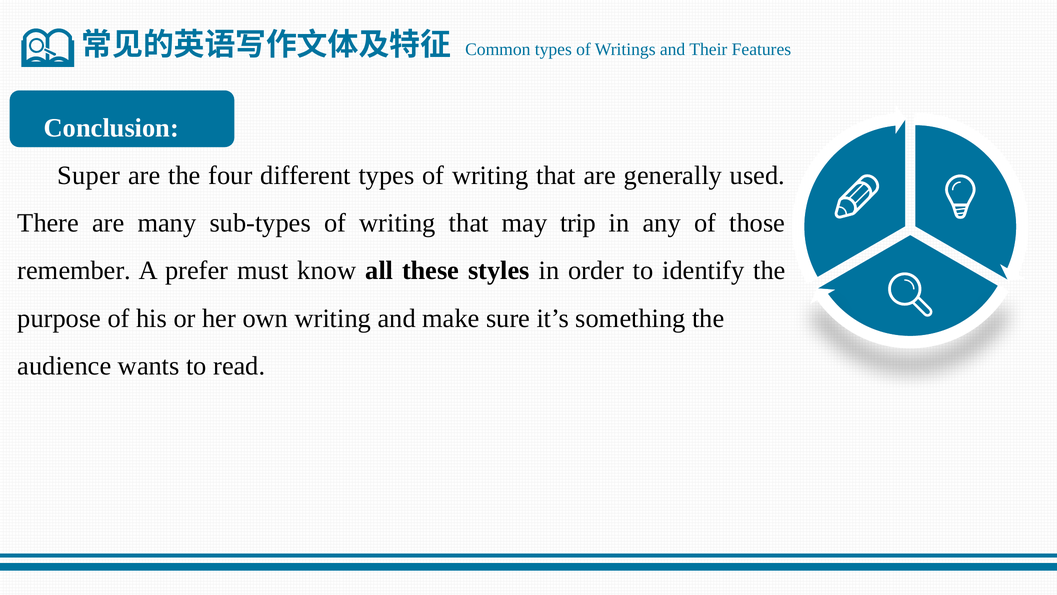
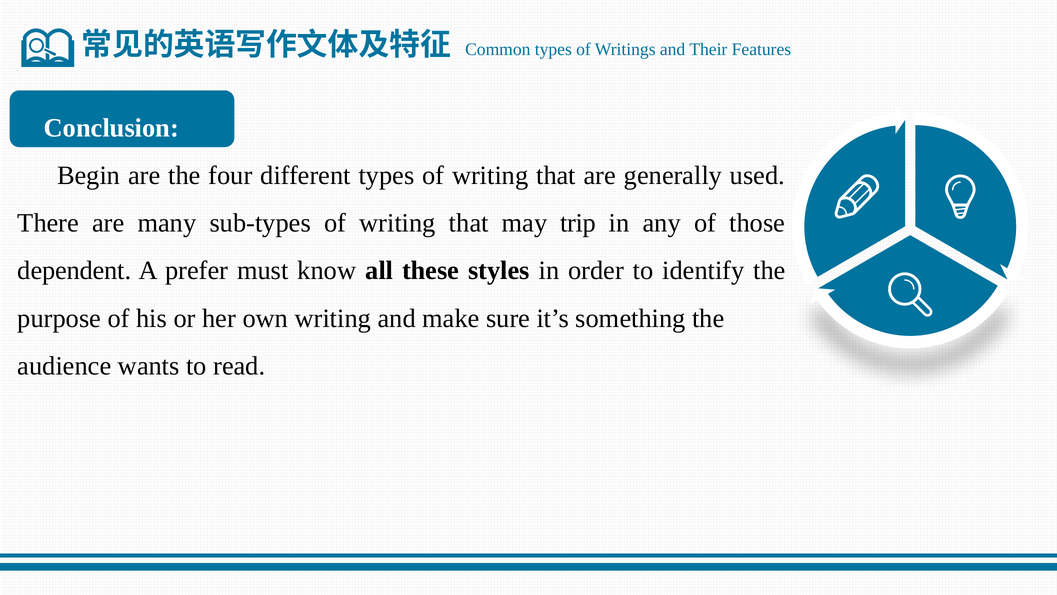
Super: Super -> Begin (89, 175)
remember: remember -> dependent (74, 270)
